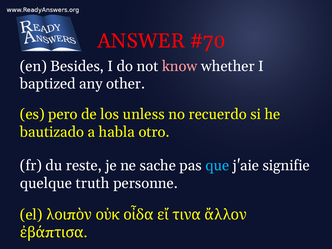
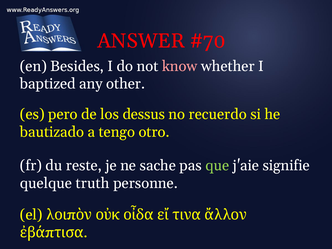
unless: unless -> dessus (144, 114)
habla: habla -> tengo (117, 132)
que colour: light blue -> light green (217, 165)
